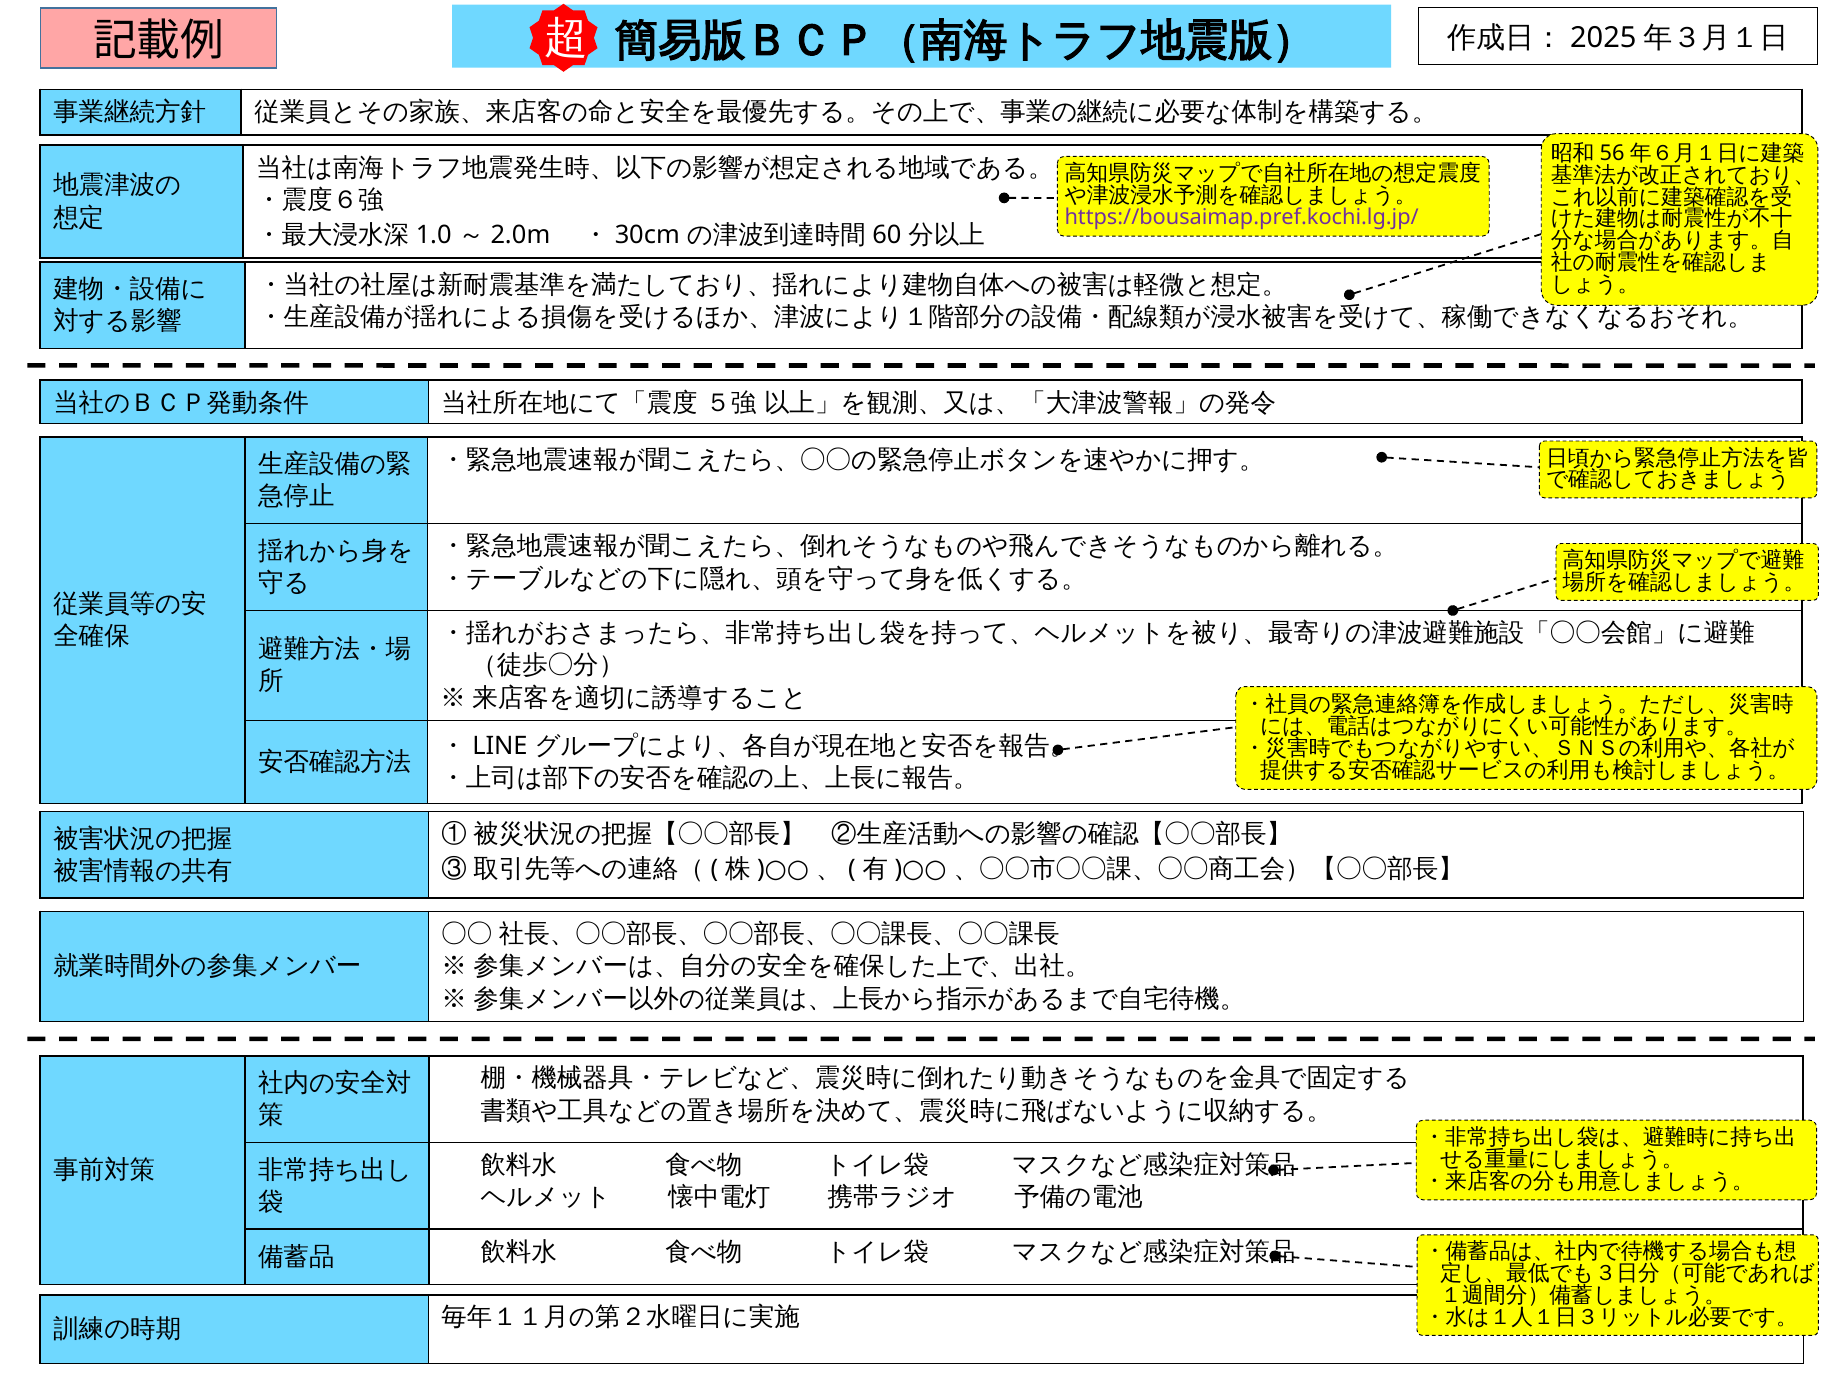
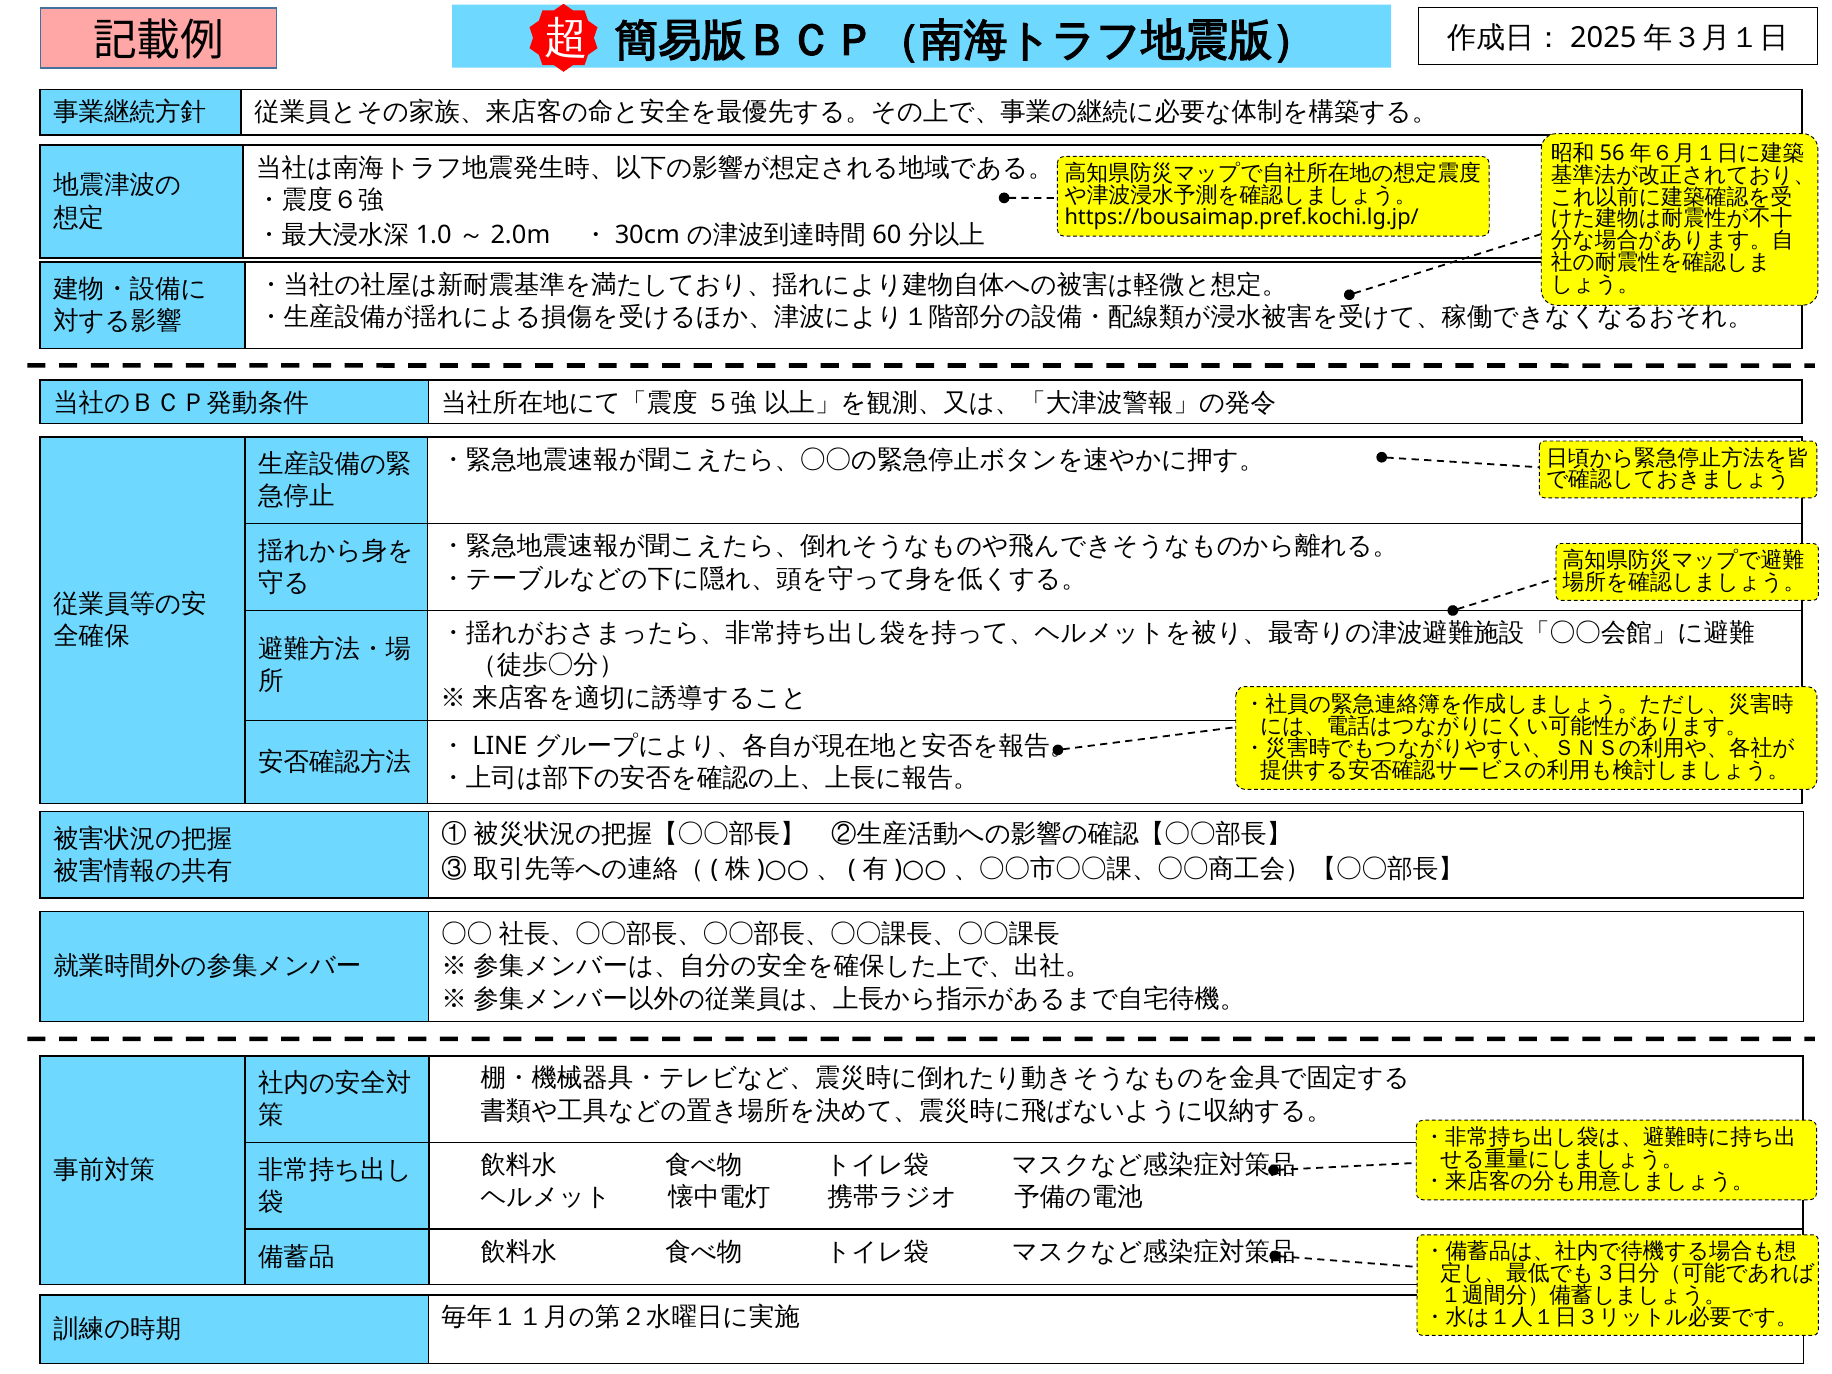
https://bousaimap.pref.kochi.lg.jp/ colour: purple -> black (1242, 217)
